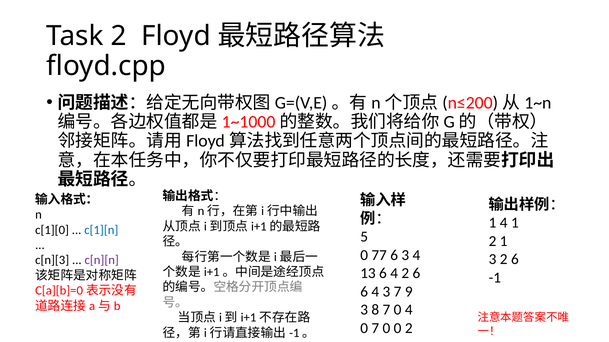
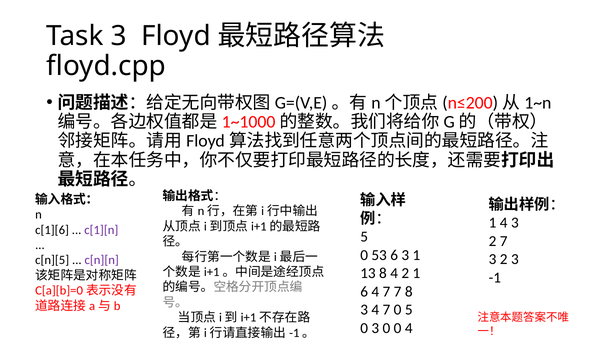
Task 2: 2 -> 3 (119, 36)
4 1: 1 -> 3 (515, 223)
c[1][0: c[1][0 -> c[1][6 (52, 230)
c[1][n colour: blue -> purple (101, 230)
2 1: 1 -> 7 (504, 242)
77: 77 -> 53 (379, 256)
3 4: 4 -> 1 (416, 256)
3 2 6: 6 -> 3 (515, 260)
c[n][3: c[n][3 -> c[n][5 (52, 261)
13 6: 6 -> 8 (383, 274)
4 2 6: 6 -> 1 (416, 274)
6 4 3: 3 -> 7 (386, 292)
7 9: 9 -> 8 (409, 292)
3 8: 8 -> 4 (375, 310)
0 4: 4 -> 5 (409, 310)
0 7: 7 -> 3 (375, 329)
0 2: 2 -> 4 (409, 329)
